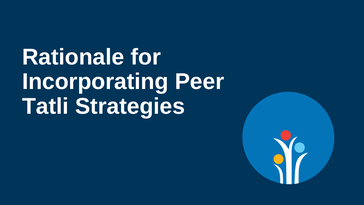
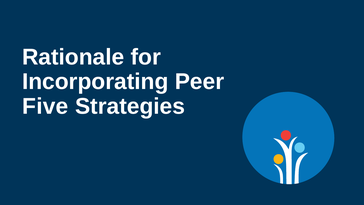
Tatli: Tatli -> Five (45, 106)
